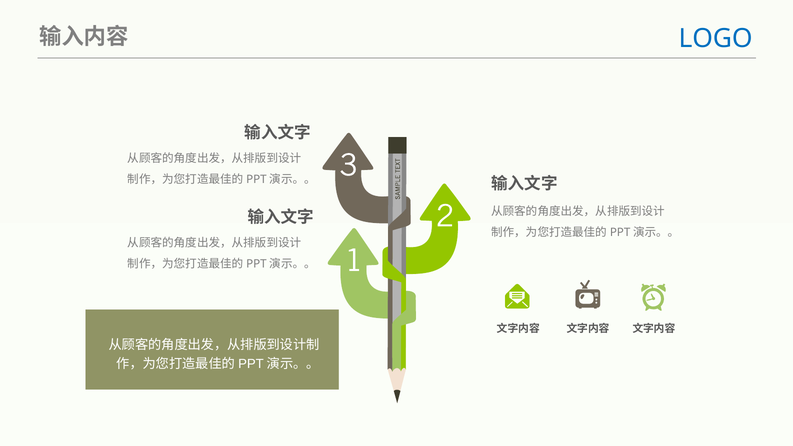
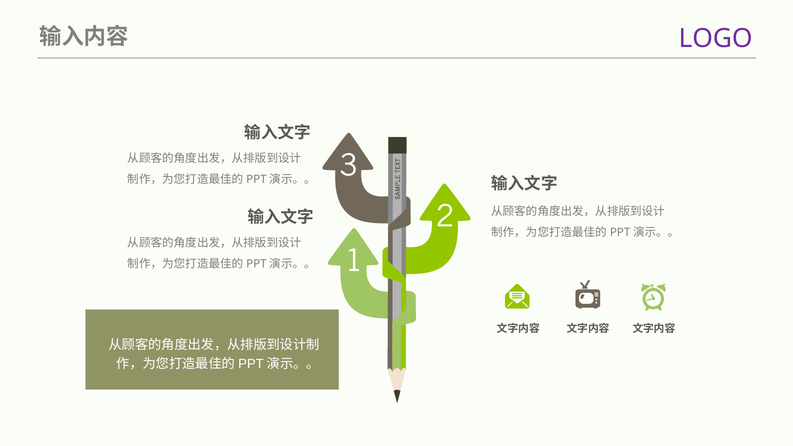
LOGO colour: blue -> purple (716, 39)
